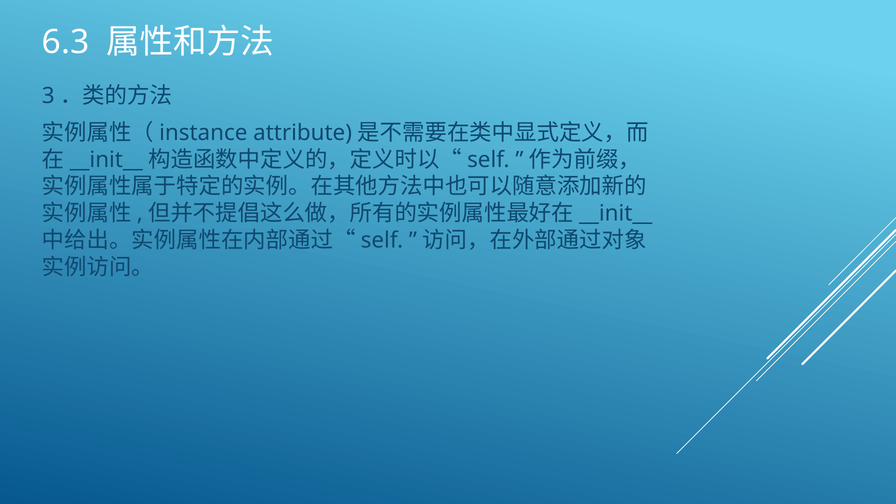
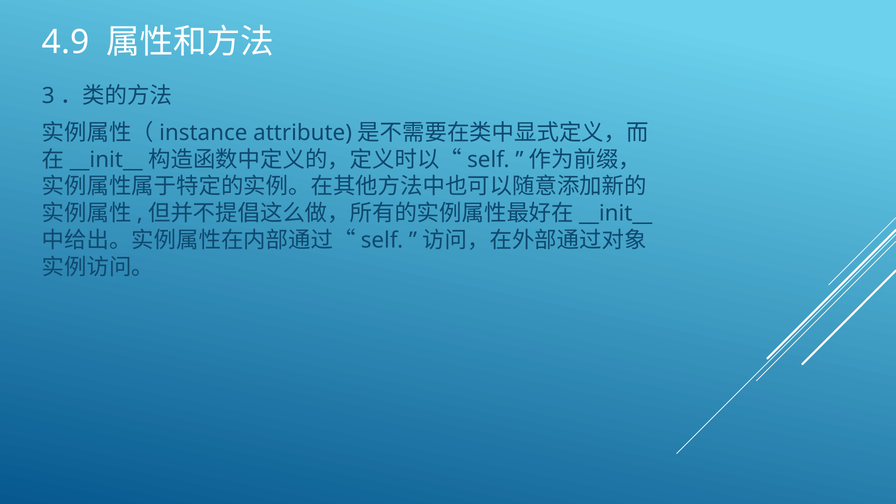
6.3: 6.3 -> 4.9 (66, 42)
